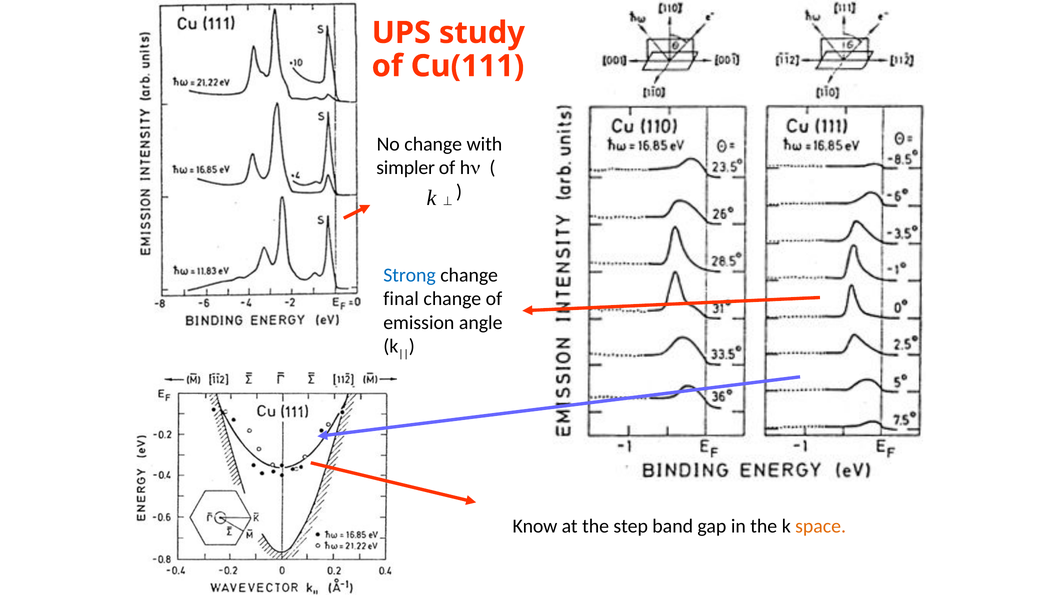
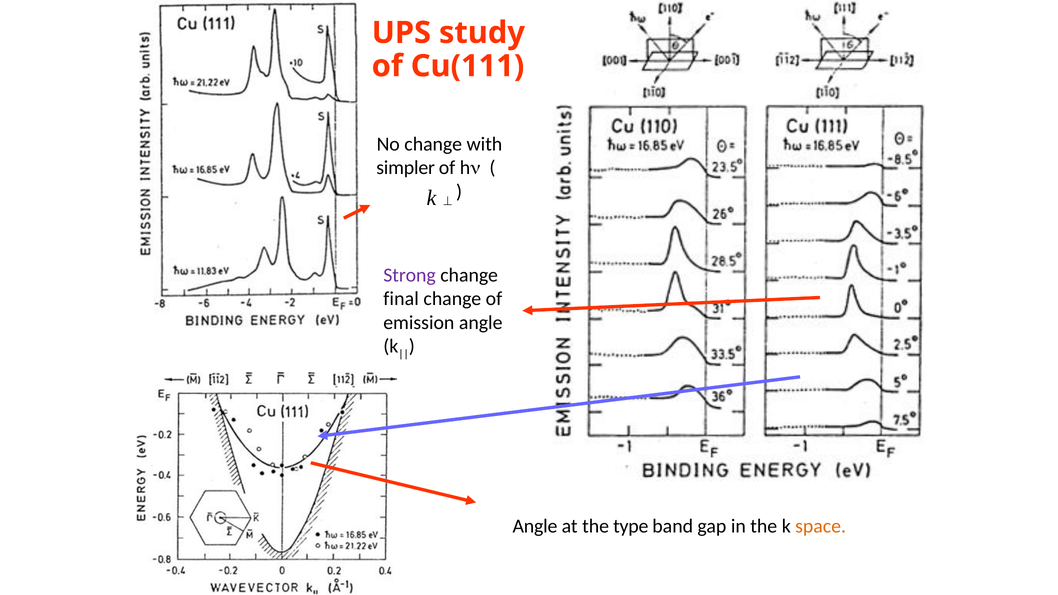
Strong colour: blue -> purple (410, 275)
Know: Know -> Angle (535, 526)
step: step -> type (631, 526)
